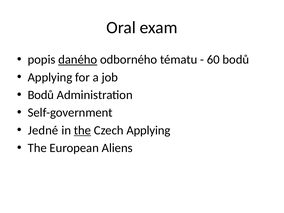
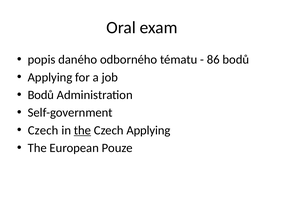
daného underline: present -> none (78, 60)
60: 60 -> 86 (213, 60)
Jedné: Jedné -> Czech (43, 130)
Aliens: Aliens -> Pouze (117, 148)
